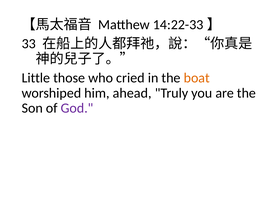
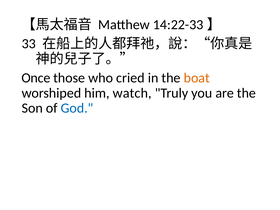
Little: Little -> Once (36, 78)
ahead: ahead -> watch (132, 93)
God colour: purple -> blue (77, 108)
